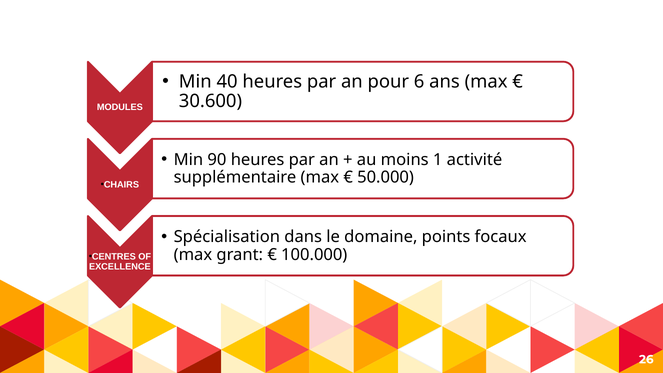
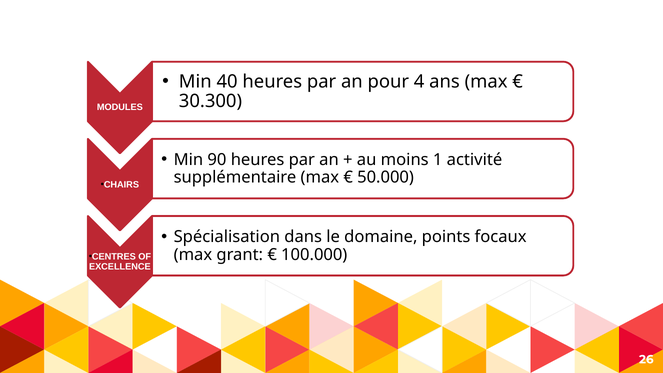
6: 6 -> 4 (419, 81)
30.600: 30.600 -> 30.300 (210, 101)
